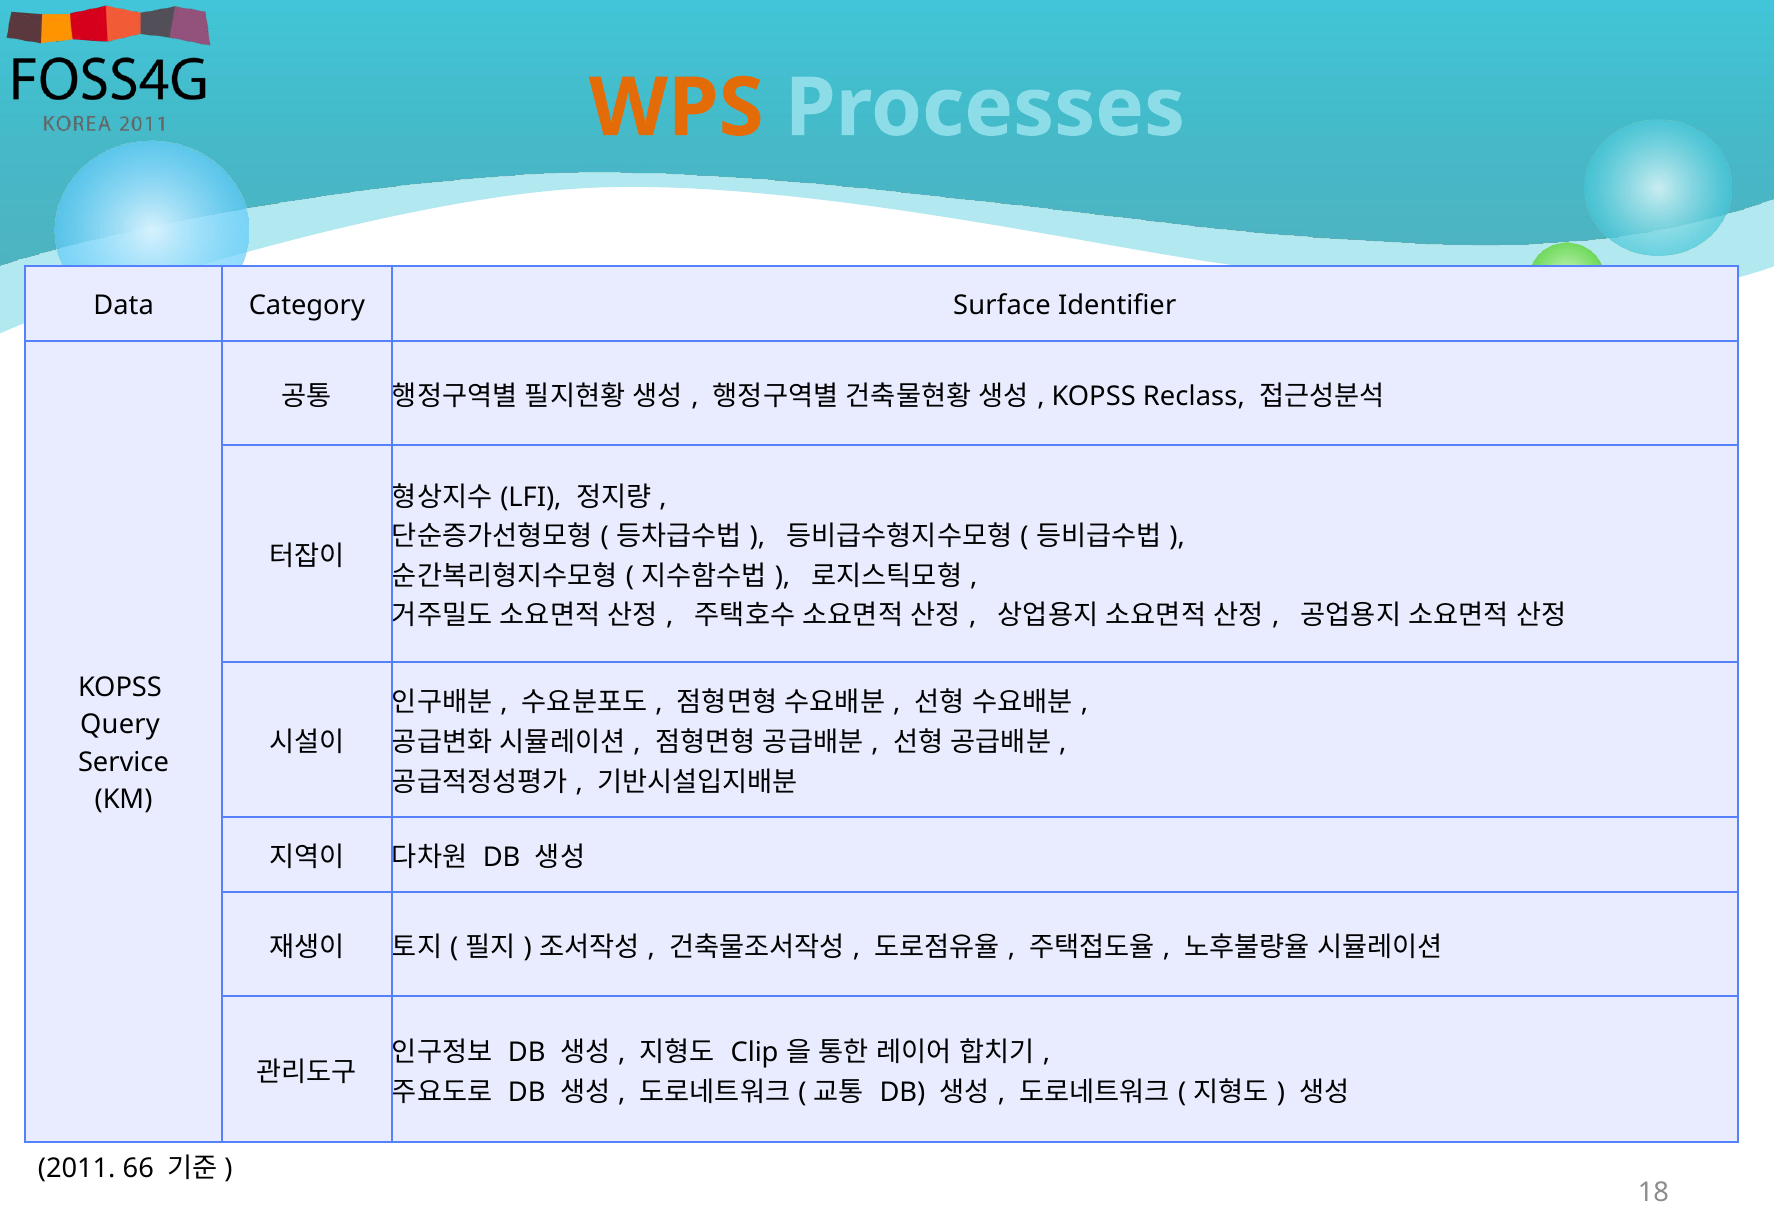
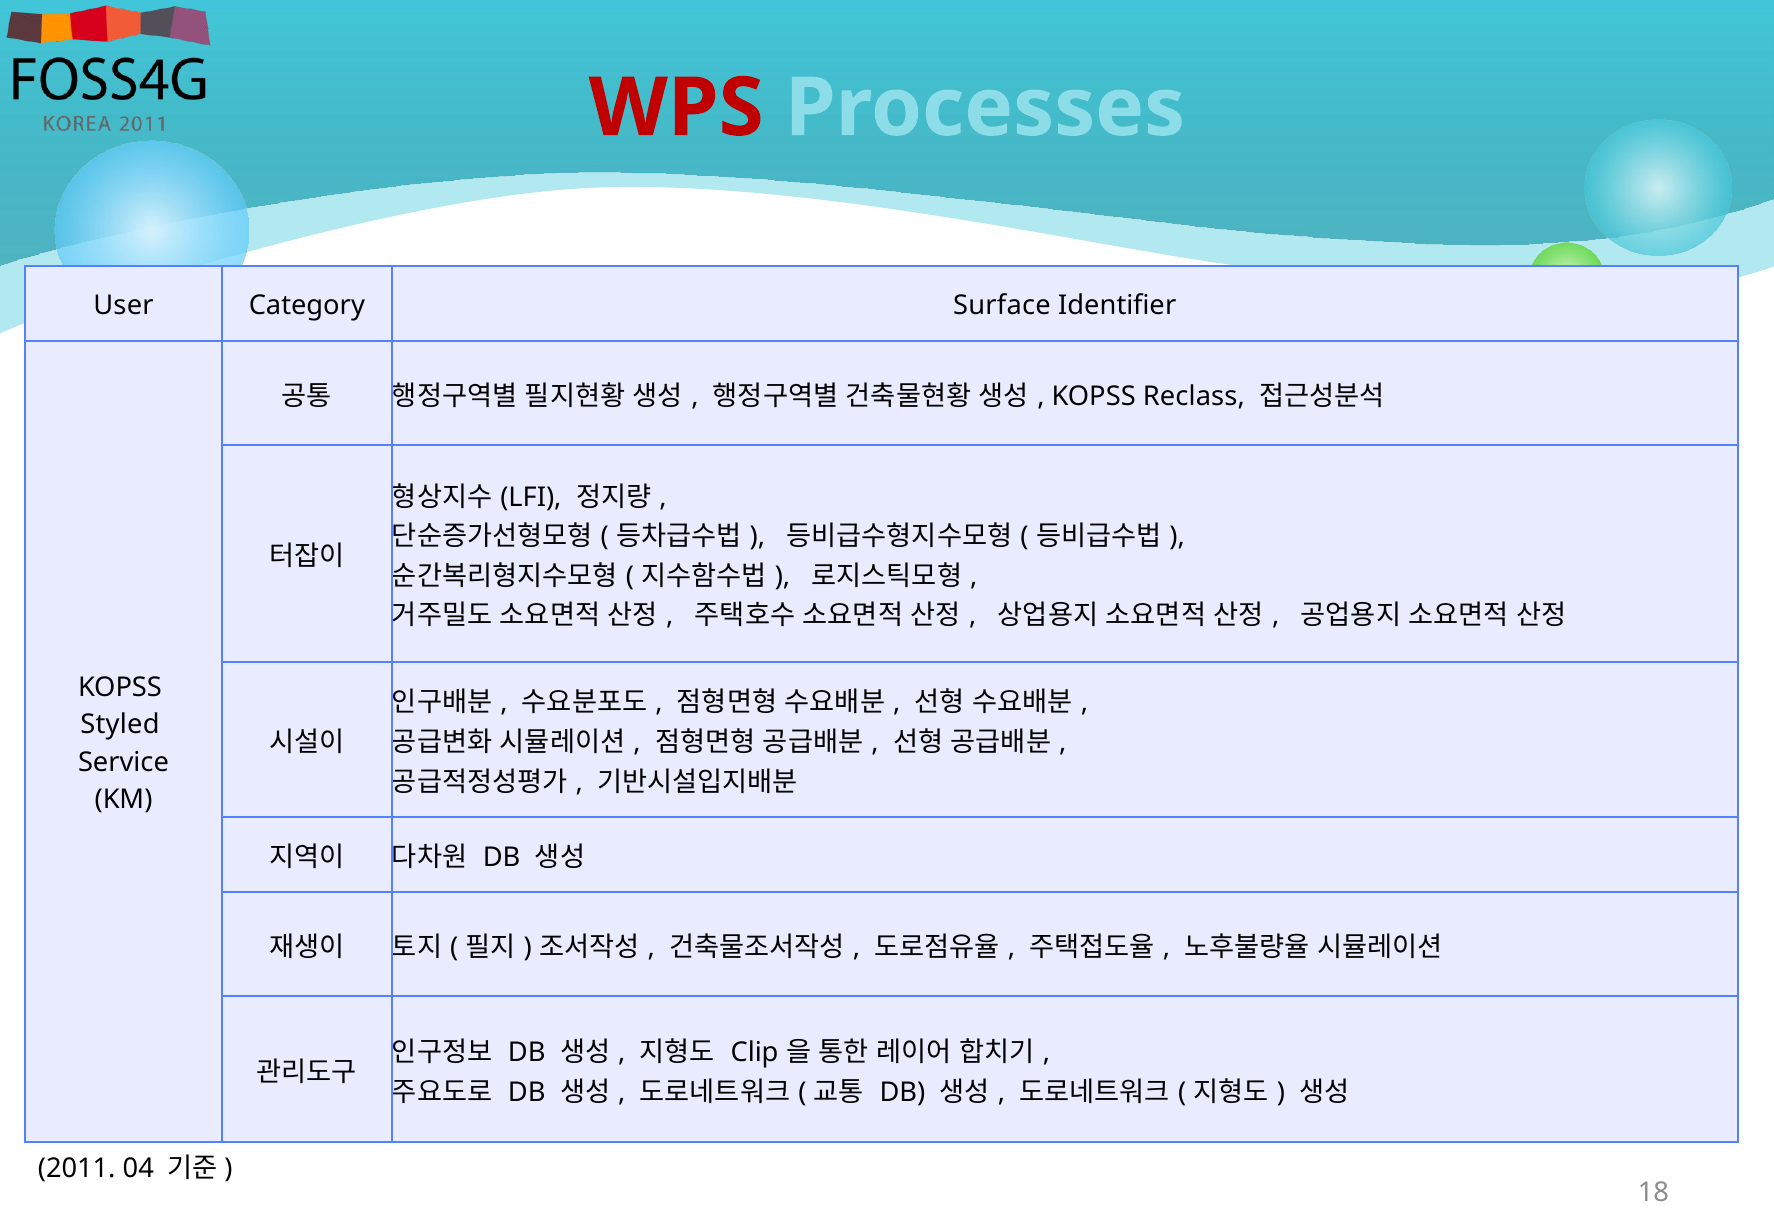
WPS colour: orange -> red (676, 108)
Data: Data -> User (123, 305)
Query: Query -> Styled (120, 725)
66: 66 -> 04 (138, 1169)
